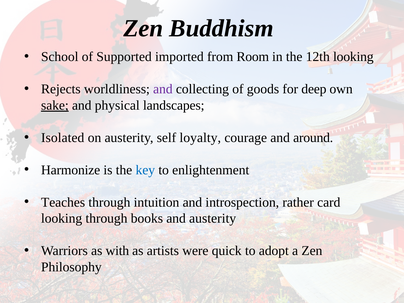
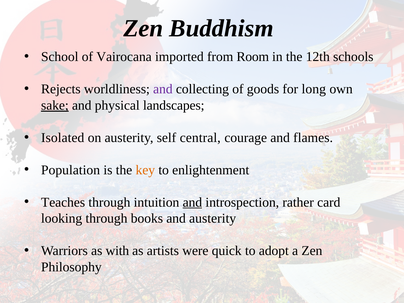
Supported: Supported -> Vairocana (124, 57)
12th looking: looking -> schools (353, 57)
deep: deep -> long (314, 89)
loyalty: loyalty -> central (200, 138)
around: around -> flames (313, 138)
Harmonize: Harmonize -> Population (71, 170)
key colour: blue -> orange (145, 170)
and underline: none -> present (192, 202)
